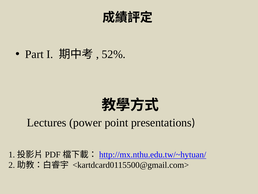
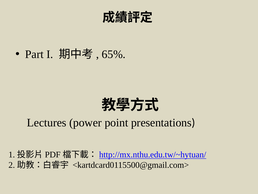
52%: 52% -> 65% (114, 54)
